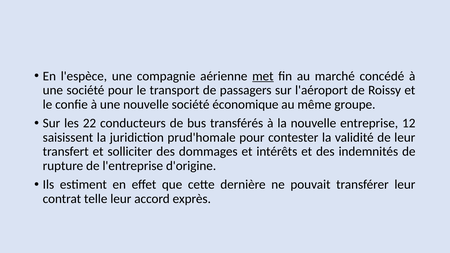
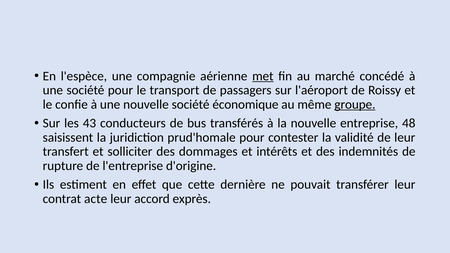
groupe underline: none -> present (355, 104)
22: 22 -> 43 (90, 123)
12: 12 -> 48 (409, 123)
telle: telle -> acte (96, 199)
